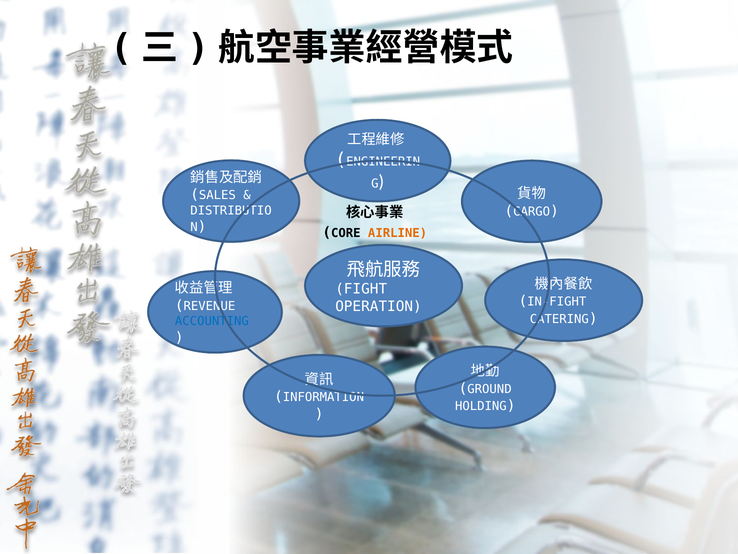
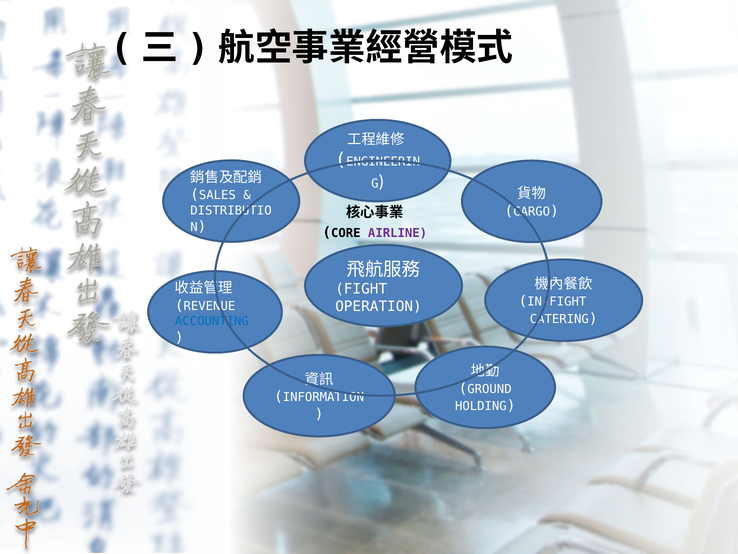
AIRLINE colour: orange -> purple (398, 233)
